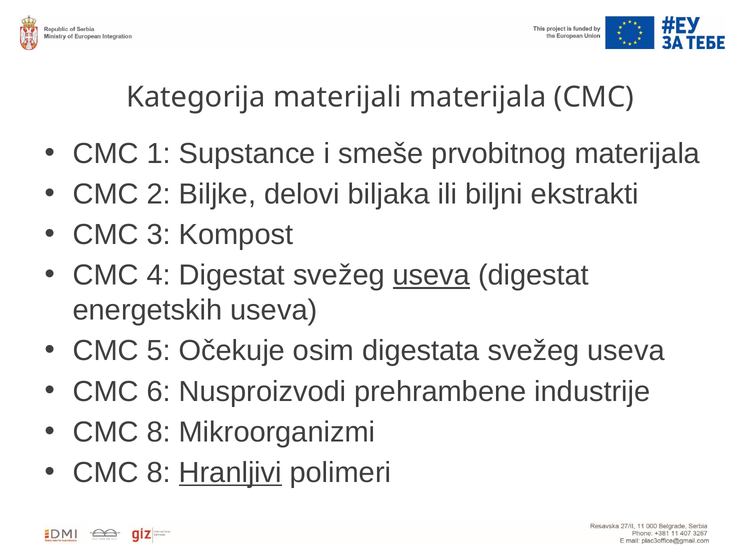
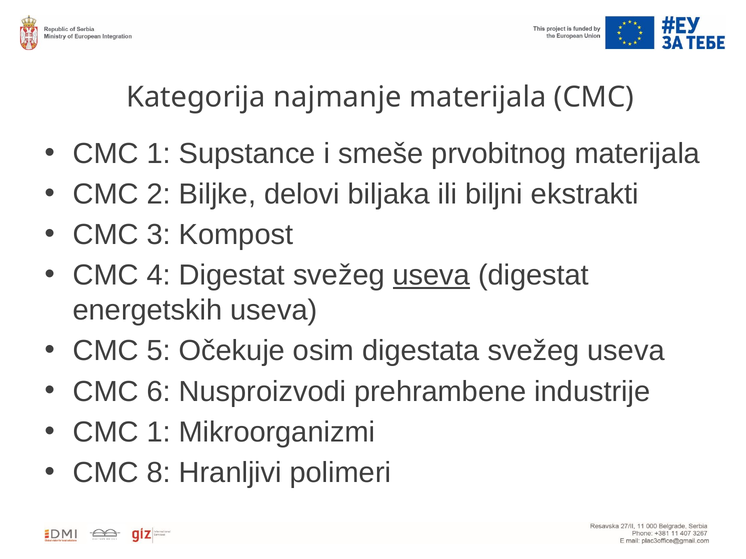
materijali: materijali -> najmanje (337, 97)
8: 8 -> 1 (159, 432)
Hranljivi underline: present -> none (230, 473)
